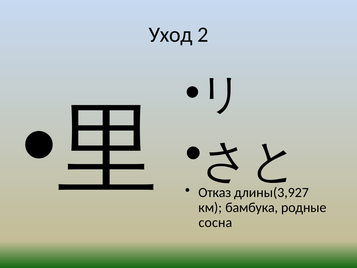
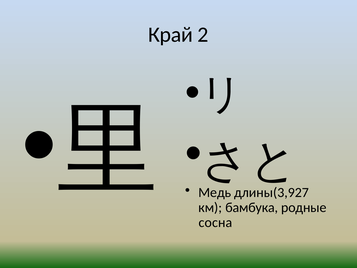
Уход: Уход -> Край (171, 35)
Отказ: Отказ -> Медь (215, 192)
